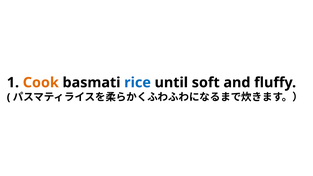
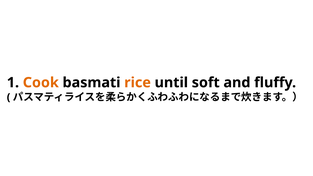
rice colour: blue -> orange (138, 83)
